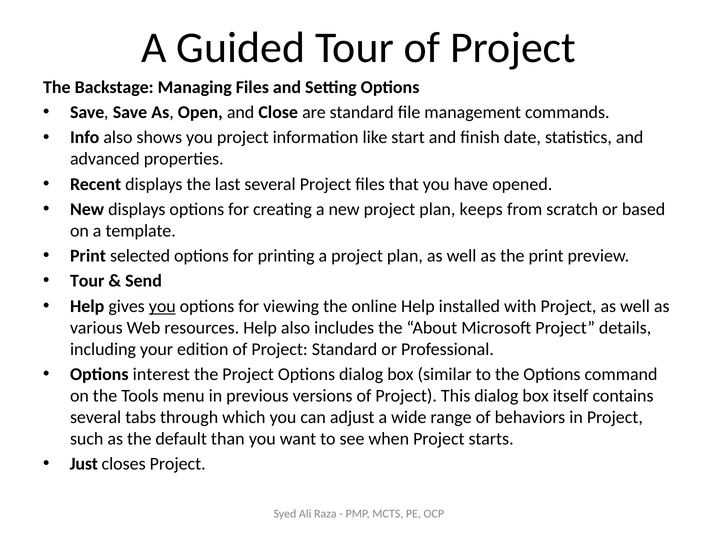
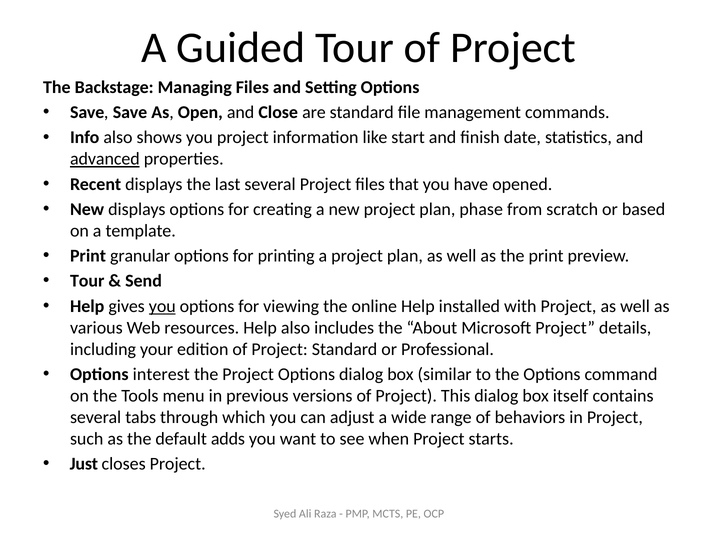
advanced underline: none -> present (105, 159)
keeps: keeps -> phase (481, 209)
selected: selected -> granular (140, 256)
than: than -> adds (228, 439)
